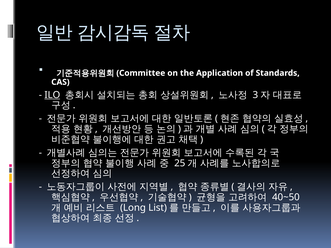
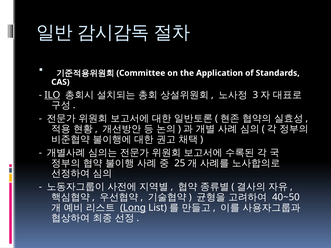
Long underline: none -> present (133, 208)
